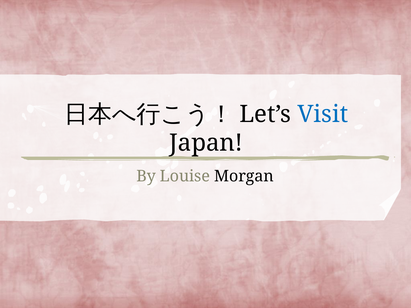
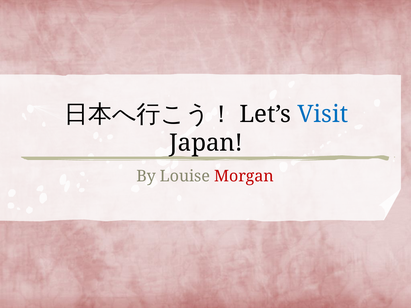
Morgan colour: black -> red (244, 176)
